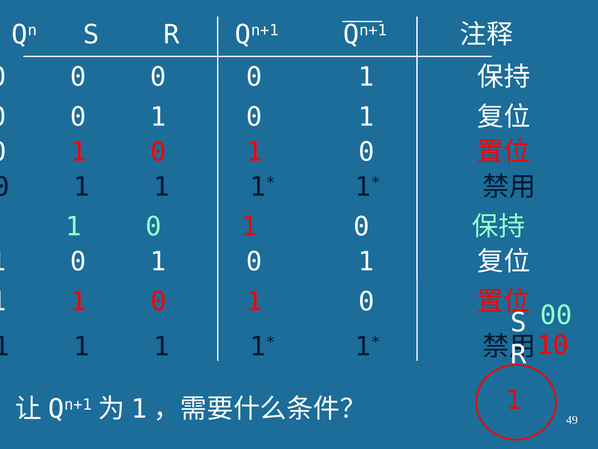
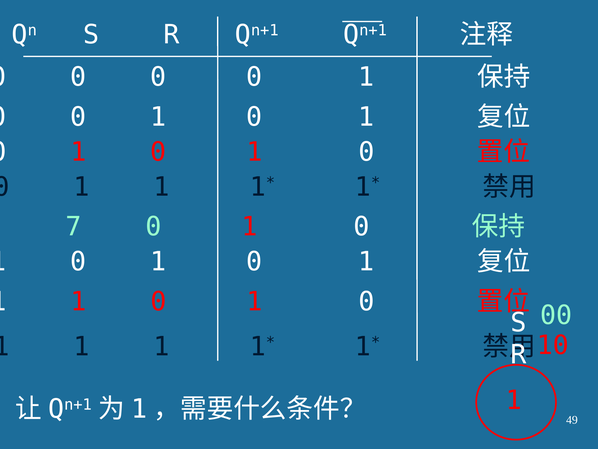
1: 1 -> 7 (73, 226)
